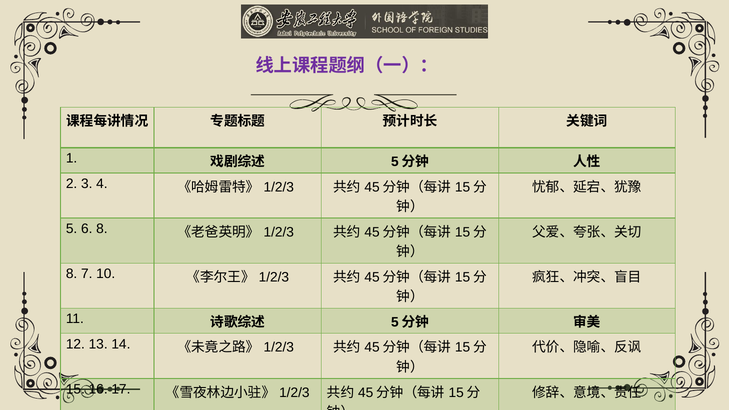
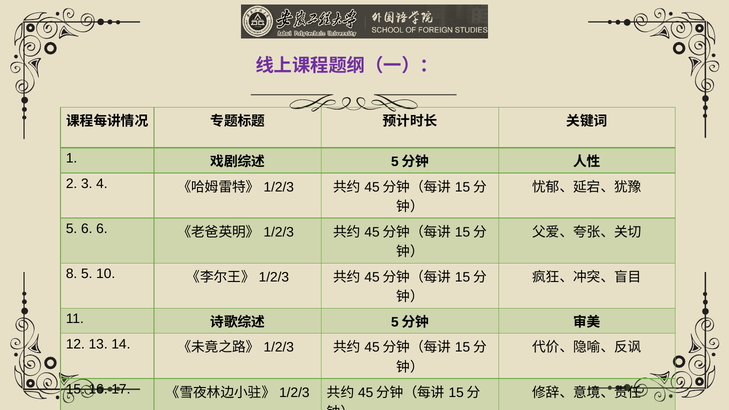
6 8: 8 -> 6 (102, 229)
8 7: 7 -> 5 (87, 274)
